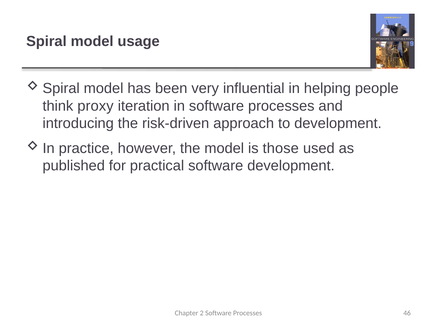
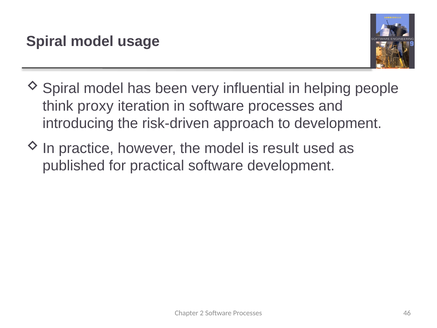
those: those -> result (281, 148)
